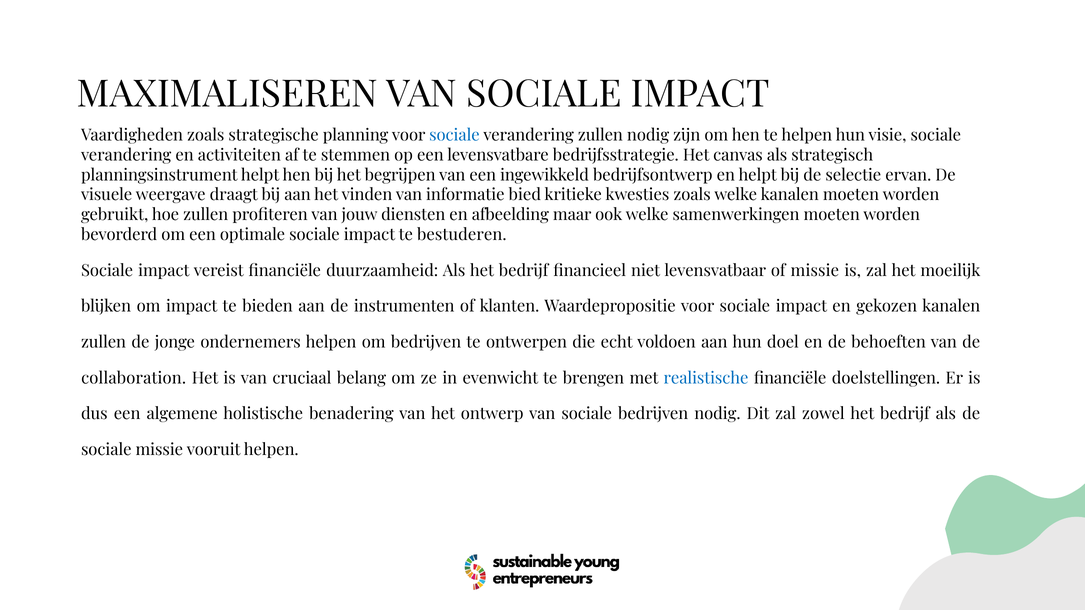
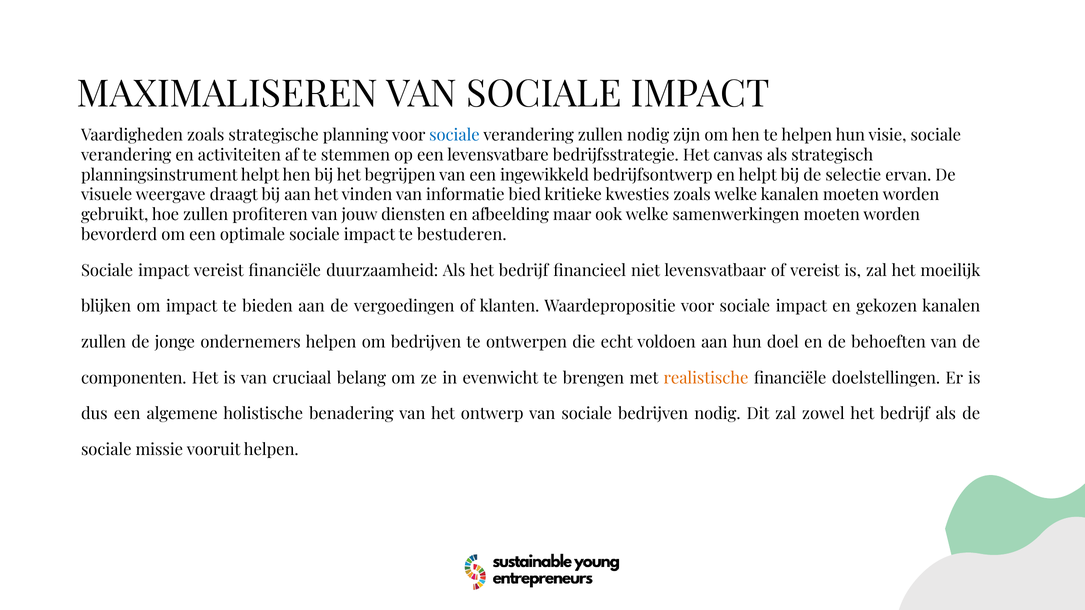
of missie: missie -> vereist (815, 271)
instrumenten: instrumenten -> vergoedingen (404, 307)
collaboration: collaboration -> componenten (134, 378)
realistische colour: blue -> orange (706, 378)
